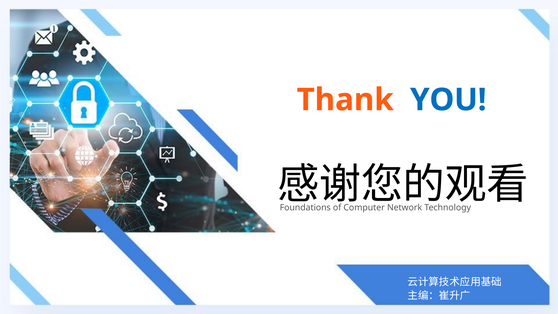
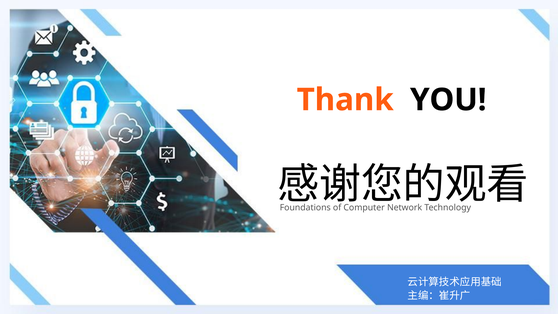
YOU colour: blue -> black (448, 100)
